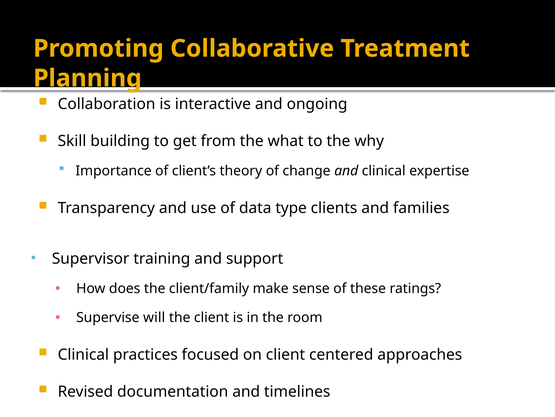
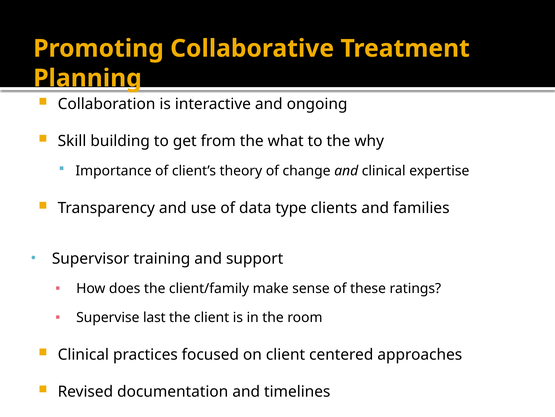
will: will -> last (154, 317)
